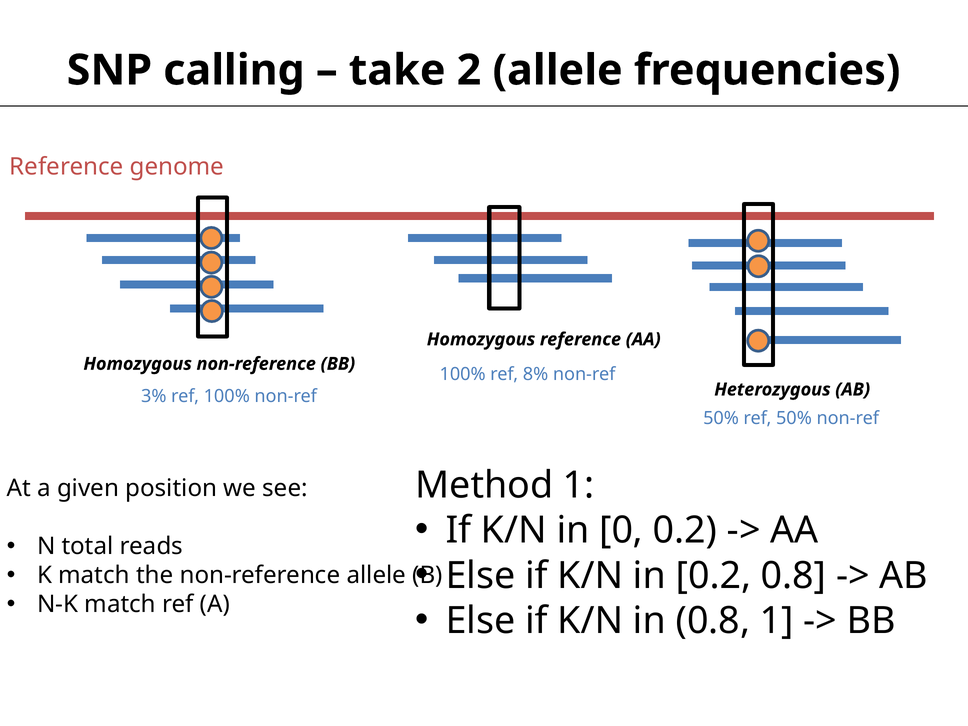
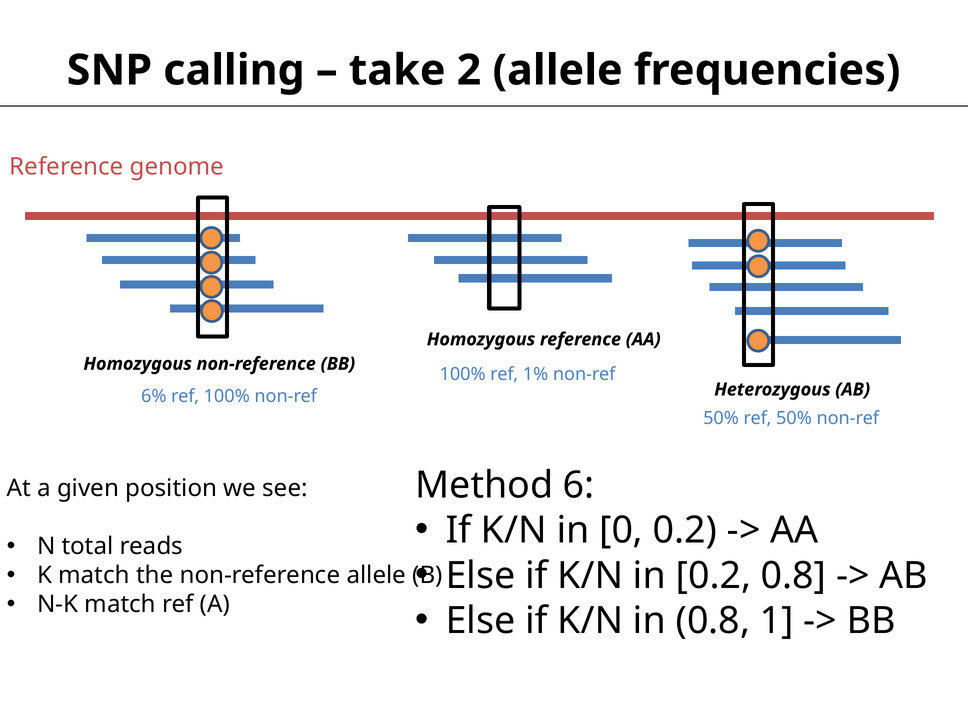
8%: 8% -> 1% (536, 374)
3%: 3% -> 6% (154, 396)
Method 1: 1 -> 6 (579, 485)
